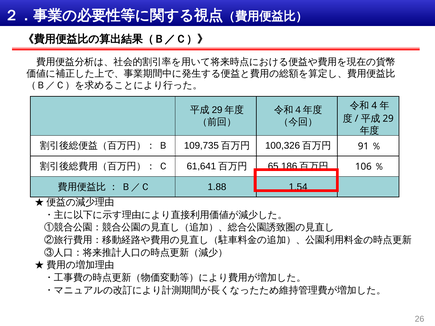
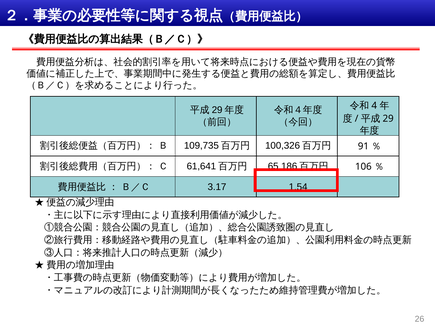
1.88: 1.88 -> 3.17 (217, 187)
